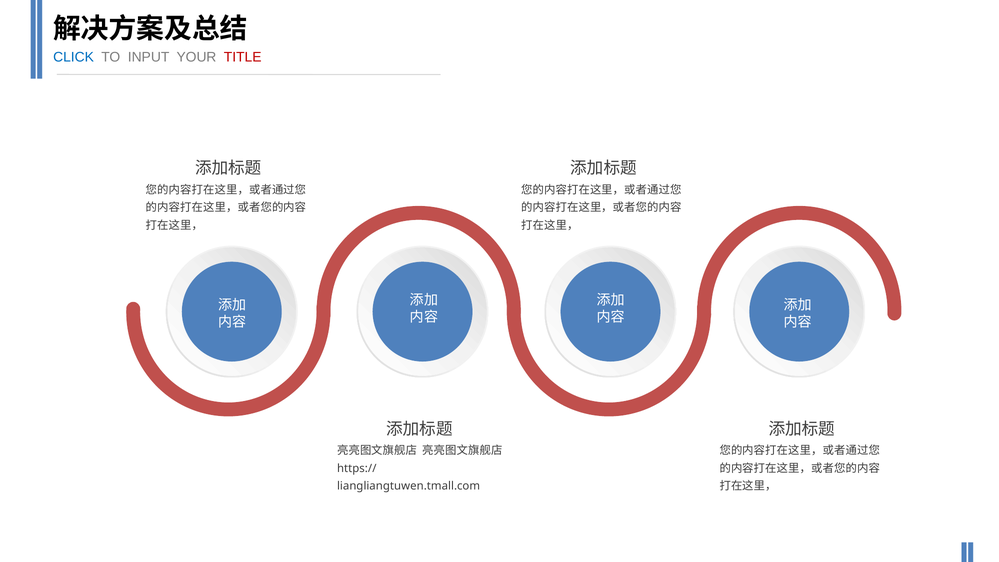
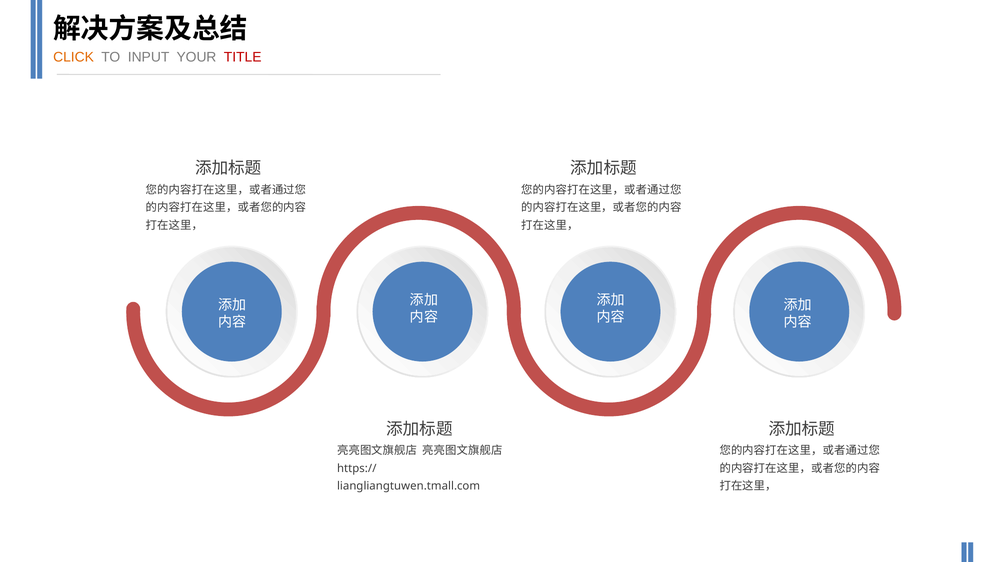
CLICK colour: blue -> orange (74, 57)
